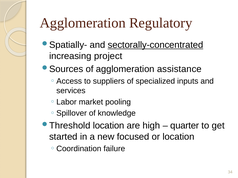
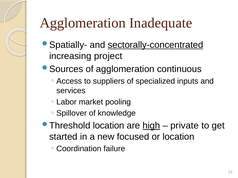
Regulatory: Regulatory -> Inadequate (161, 23)
assistance: assistance -> continuous (179, 69)
high underline: none -> present (151, 126)
quarter: quarter -> private (185, 126)
